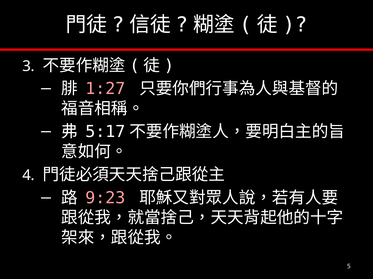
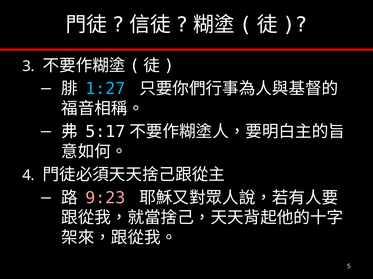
1:27 colour: pink -> light blue (105, 89)
